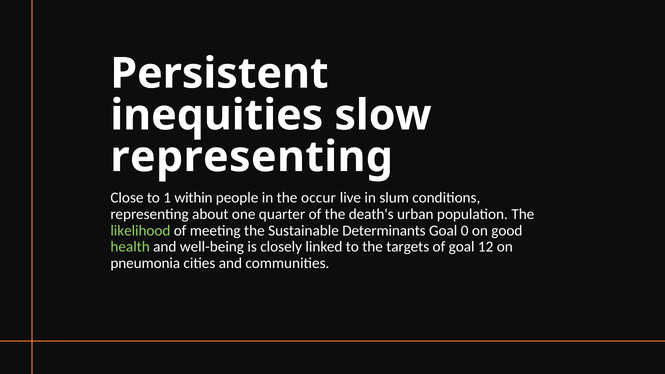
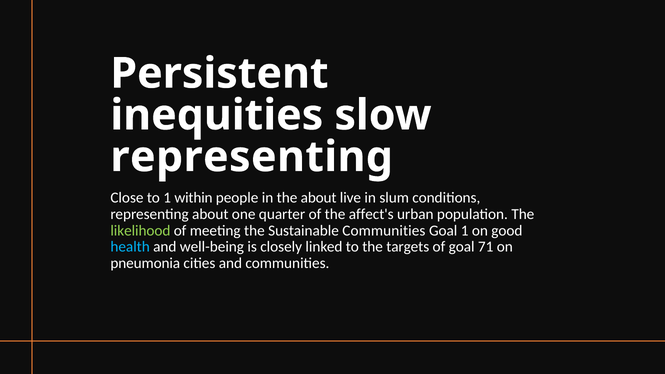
the occur: occur -> about (319, 198)
death's: death's -> affect's (371, 214)
Sustainable Determinants: Determinants -> Communities (384, 231)
Goal 0: 0 -> 1 (465, 231)
health colour: light green -> light blue (130, 247)
12: 12 -> 71 (486, 247)
